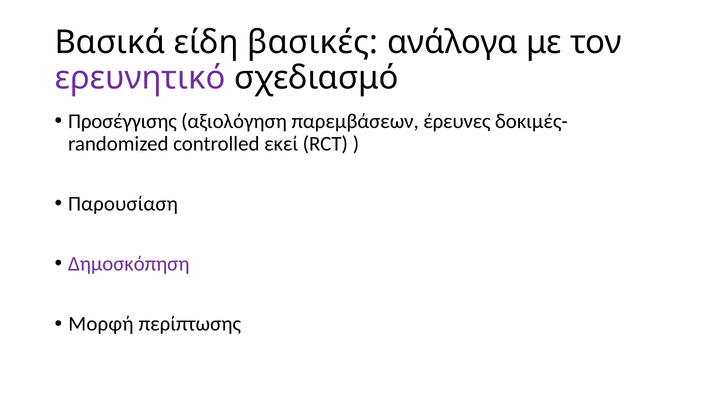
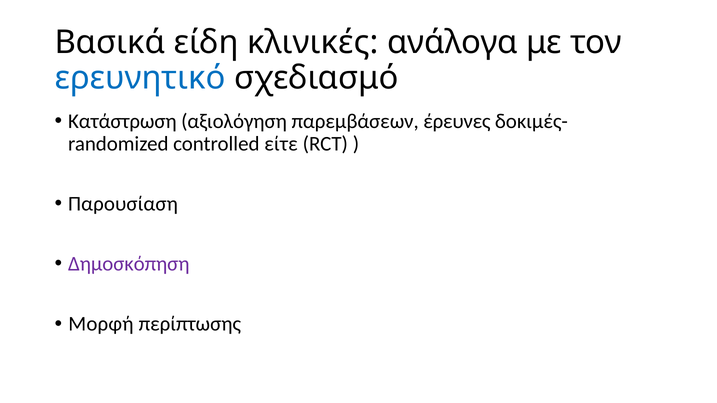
βασικές: βασικές -> κλινικές (313, 42)
ερευνητικό colour: purple -> blue (140, 78)
Προσέγγισης: Προσέγγισης -> Κατάστρωση (122, 121)
εκεί: εκεί -> είτε (281, 144)
